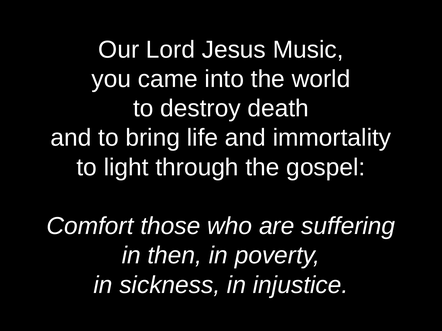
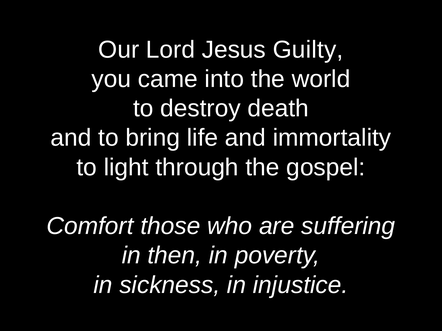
Music: Music -> Guilty (308, 50)
